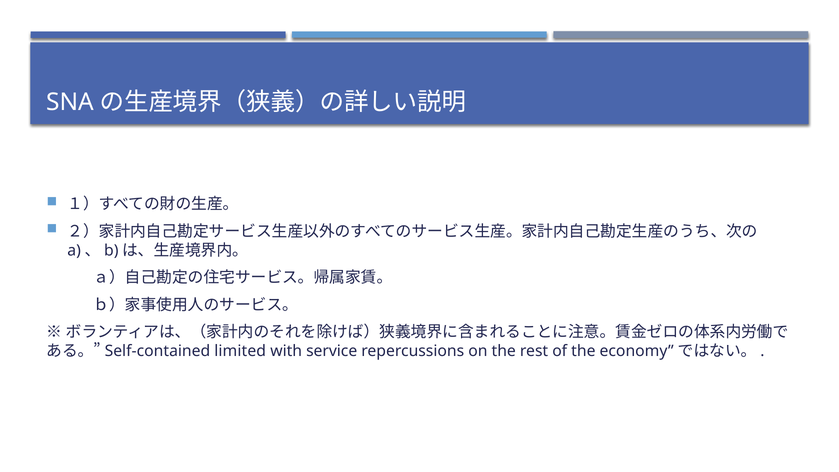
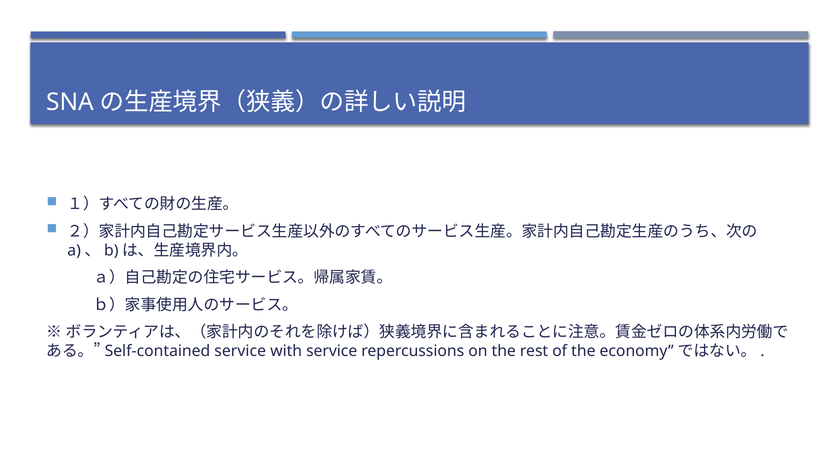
limited: limited -> service (240, 351)
